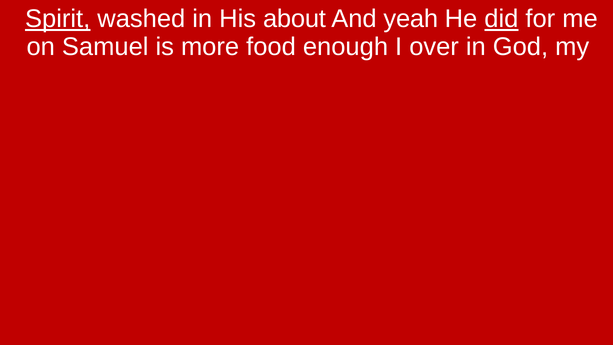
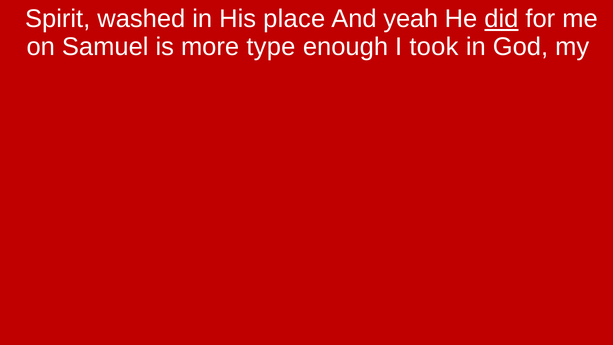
Spirit underline: present -> none (58, 19)
about: about -> place (294, 19)
food: food -> type (271, 47)
over: over -> took (434, 47)
